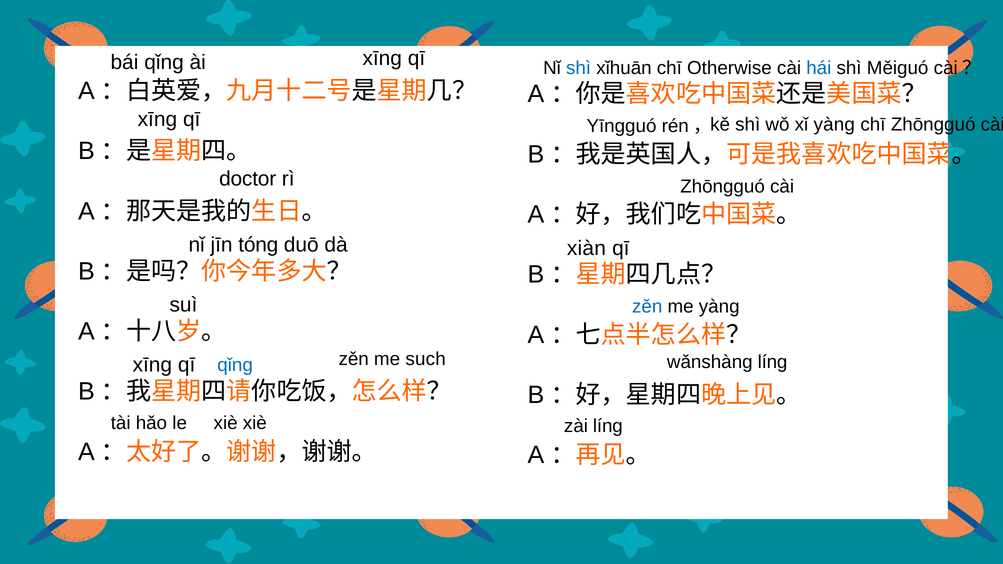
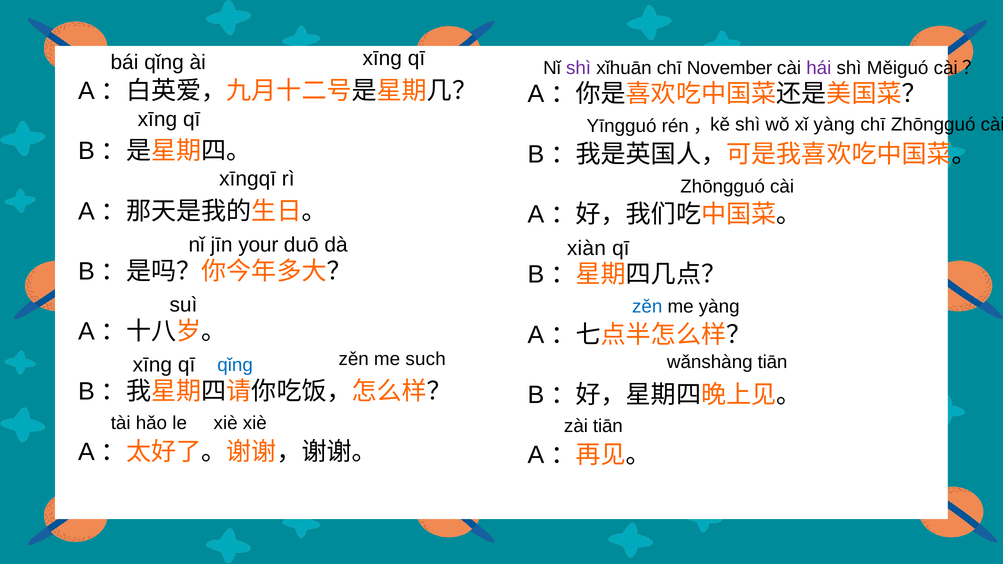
shì colour: blue -> purple (579, 68)
Otherwise: Otherwise -> November (730, 68)
hái colour: blue -> purple (819, 68)
doctor: doctor -> xīngqī (248, 179)
tóng: tóng -> your (258, 245)
wǎnshàng líng: líng -> tiān (773, 362)
zài líng: líng -> tiān (608, 426)
